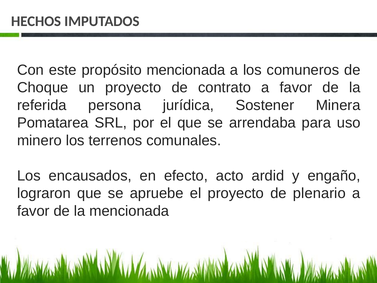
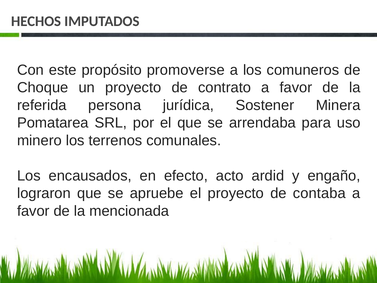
propósito mencionada: mencionada -> promoverse (186, 70)
plenario: plenario -> contaba (319, 193)
